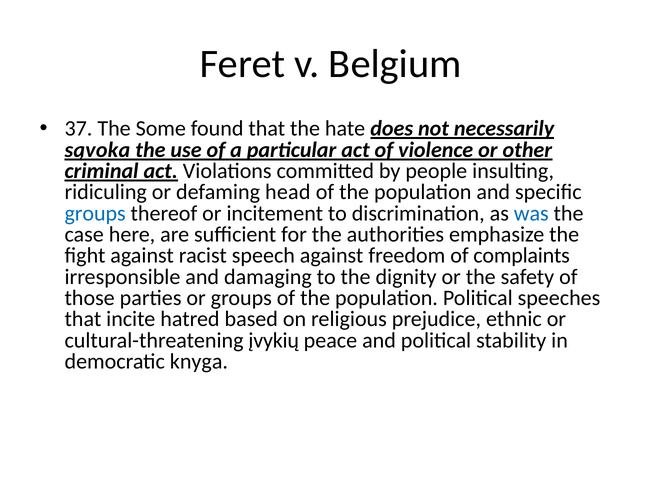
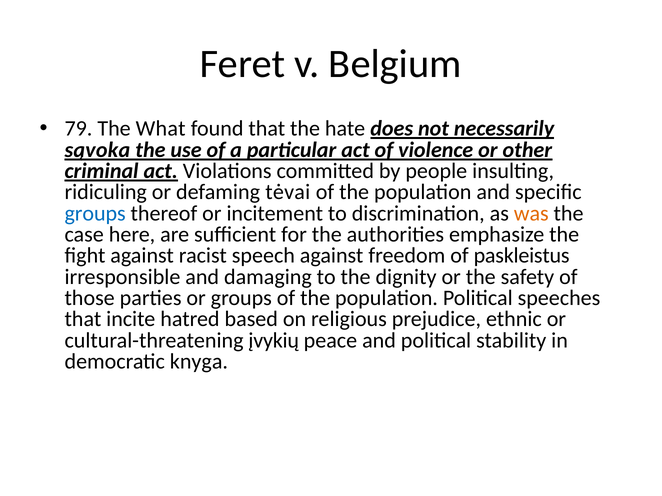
37: 37 -> 79 (78, 129)
Some: Some -> What (161, 129)
head: head -> tėvai (288, 192)
was colour: blue -> orange (531, 214)
complaints: complaints -> paskleistus (522, 256)
